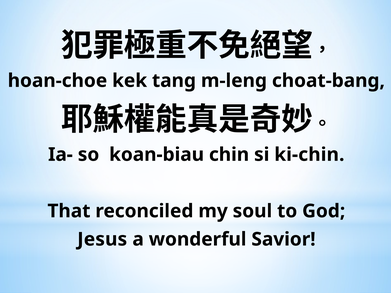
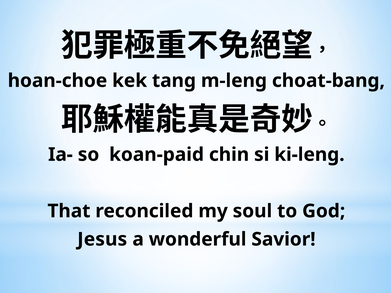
koan-biau: koan-biau -> koan-paid (157, 155)
ki-chin: ki-chin -> ki-leng (309, 155)
